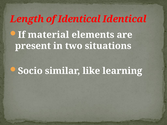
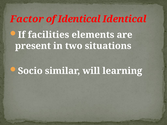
Length: Length -> Factor (27, 19)
material: material -> facilities (48, 35)
like: like -> will (91, 71)
